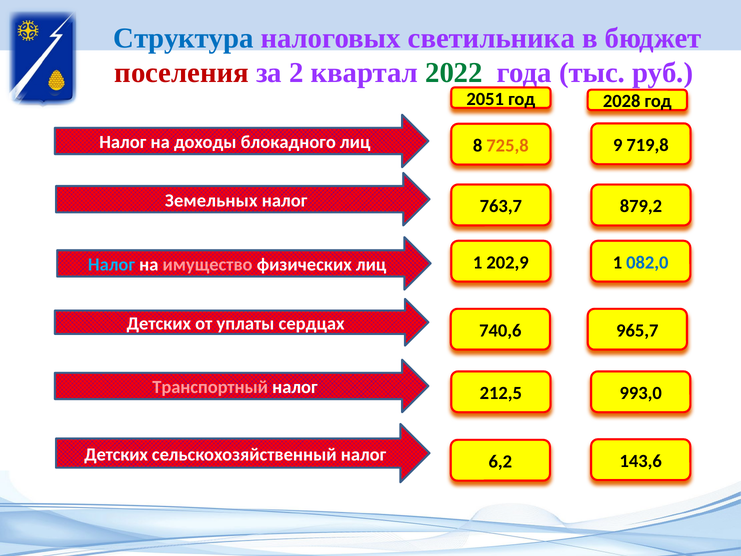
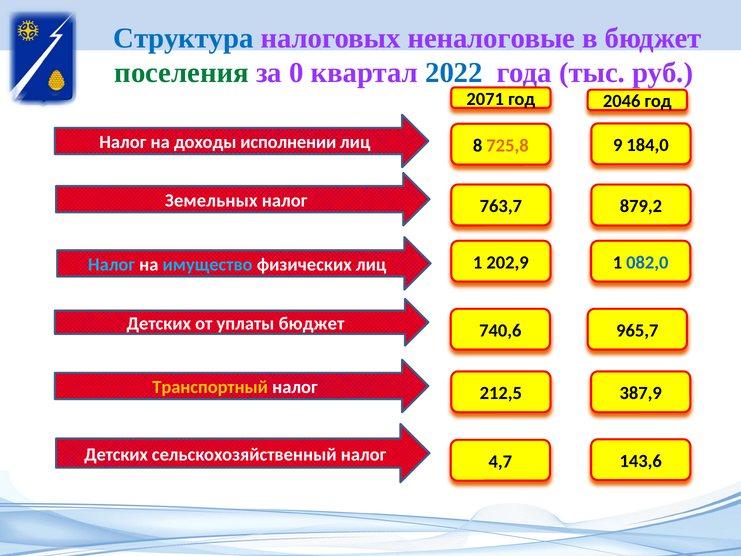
светильника: светильника -> неналоговые (492, 38)
поселения colour: red -> green (182, 73)
2: 2 -> 0 (296, 73)
2022 colour: green -> blue (454, 73)
2051: 2051 -> 2071 (485, 99)
2028: 2028 -> 2046 (622, 101)
блокадного: блокадного -> исполнении (288, 142)
719,8: 719,8 -> 184,0 (648, 145)
имущество colour: pink -> light blue (208, 265)
уплаты сердцах: сердцах -> бюджет (312, 323)
Транспортный colour: pink -> yellow (210, 387)
993,0: 993,0 -> 387,9 (641, 393)
6,2: 6,2 -> 4,7 (500, 461)
